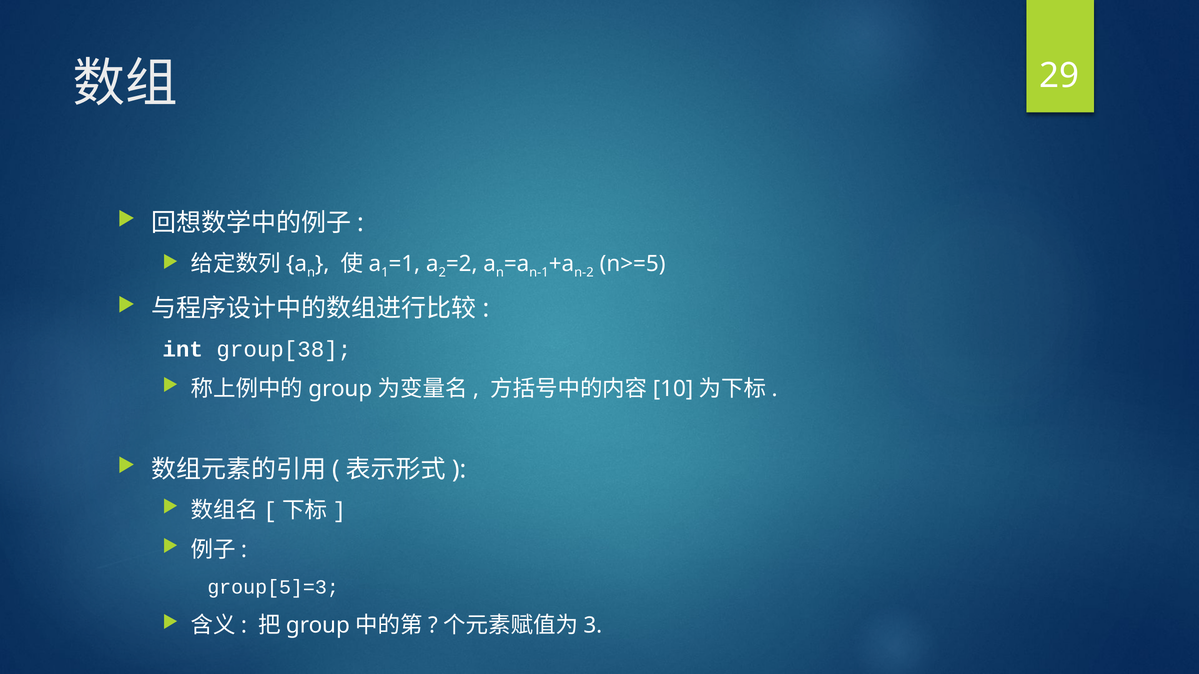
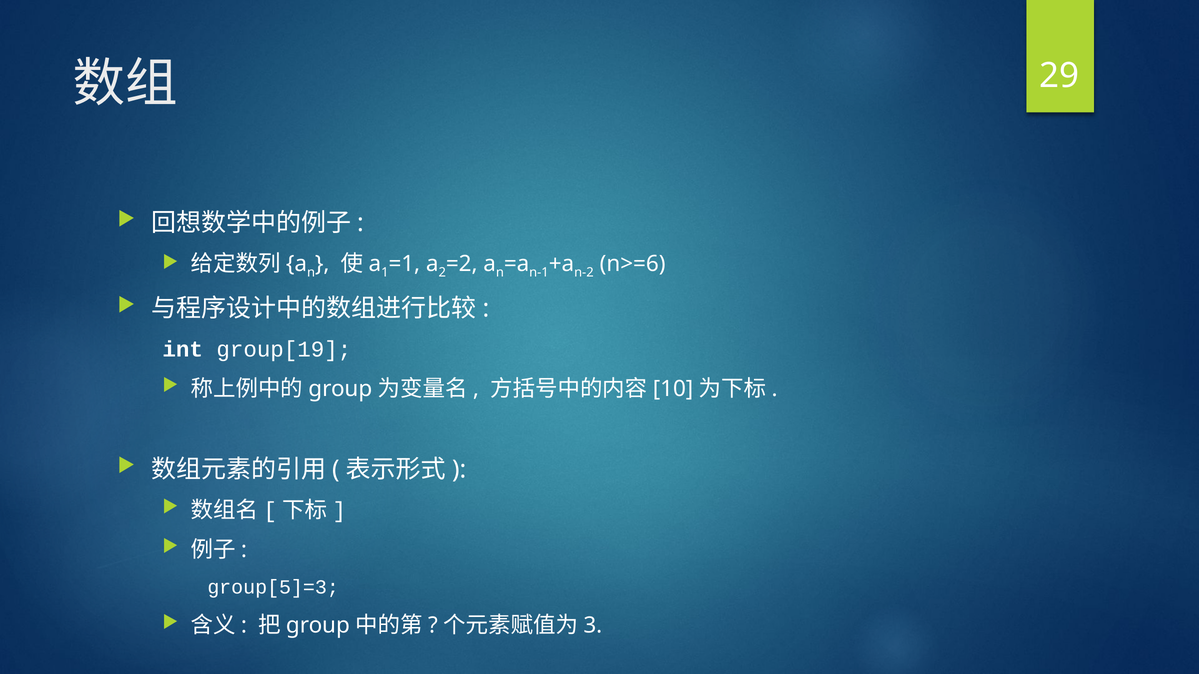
n>=5: n>=5 -> n>=6 (633, 264)
group[38: group[38 -> group[19 (284, 350)
